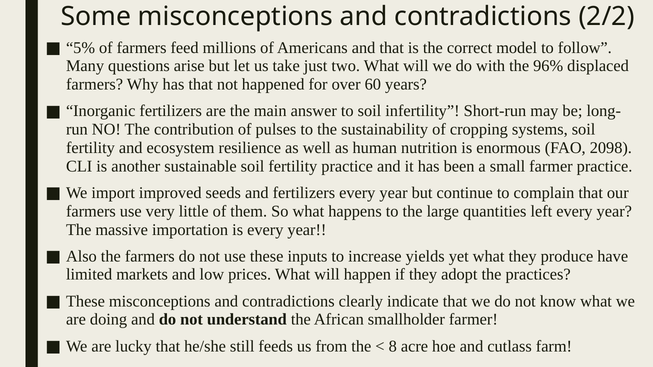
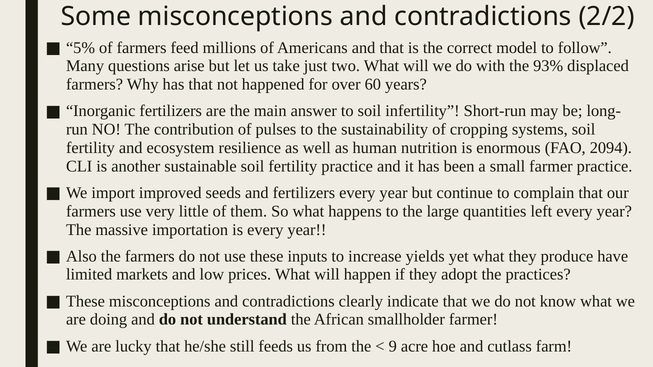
96%: 96% -> 93% (548, 66)
2098: 2098 -> 2094 (611, 148)
8: 8 -> 9 (393, 346)
